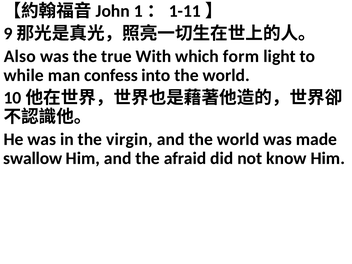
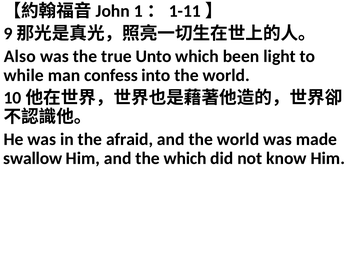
With: With -> Unto (154, 56)
form: form -> been (241, 56)
virgin: virgin -> afraid (130, 139)
the afraid: afraid -> which (185, 158)
